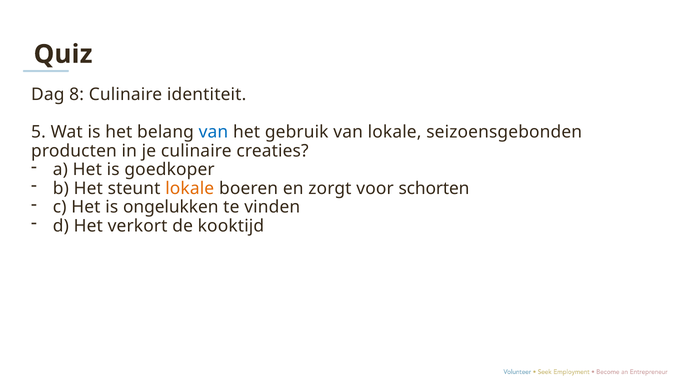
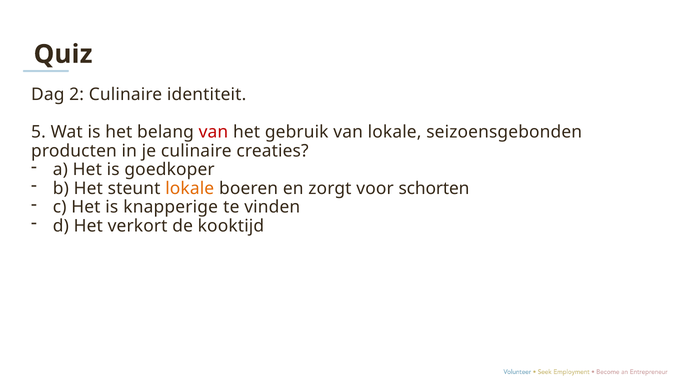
8: 8 -> 2 (77, 95)
van colour: blue -> red (213, 132)
ongelukken: ongelukken -> knapperige (171, 207)
